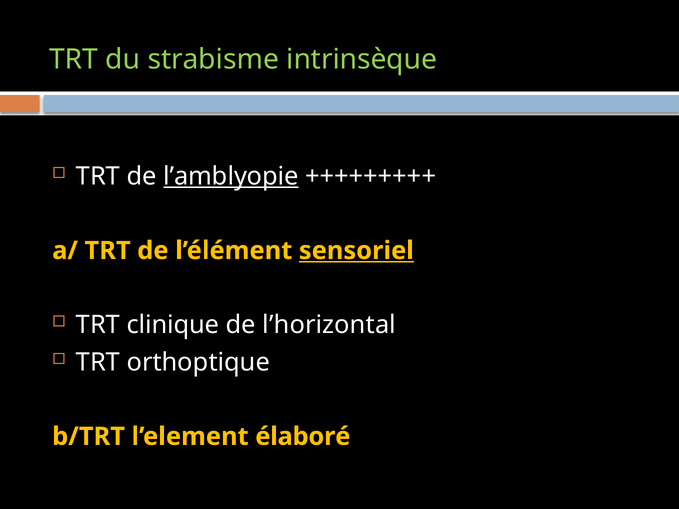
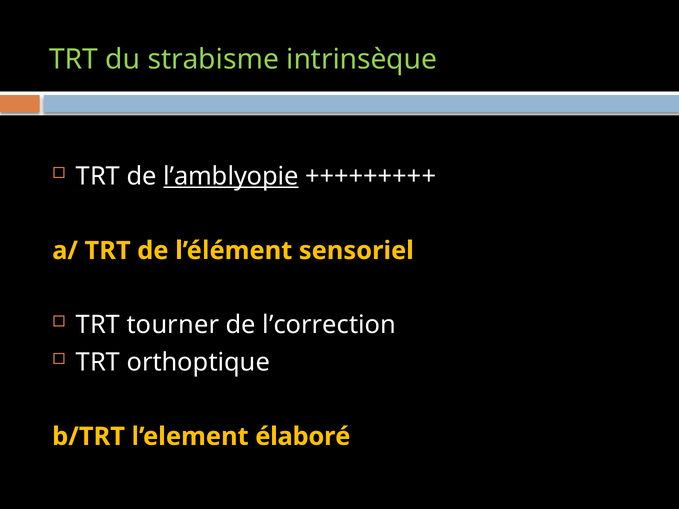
sensoriel underline: present -> none (356, 251)
clinique: clinique -> tourner (173, 325)
l’horizontal: l’horizontal -> l’correction (329, 325)
